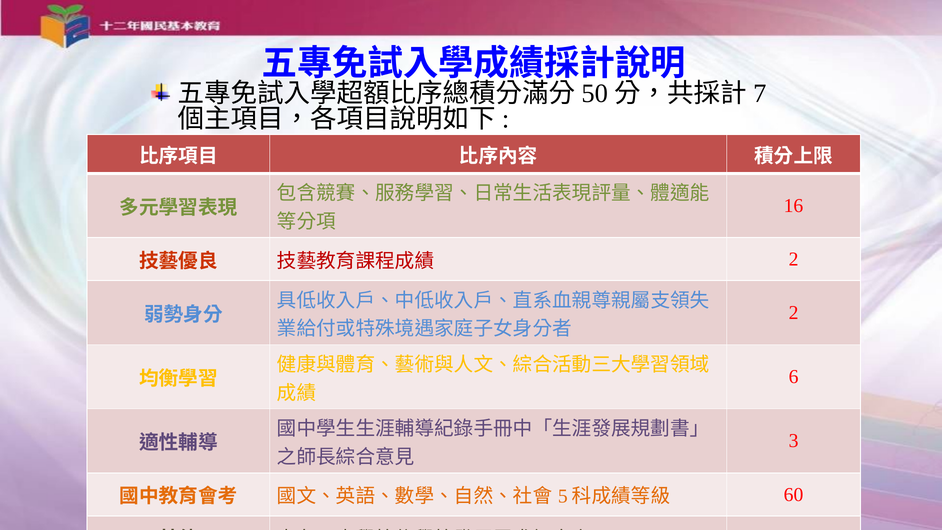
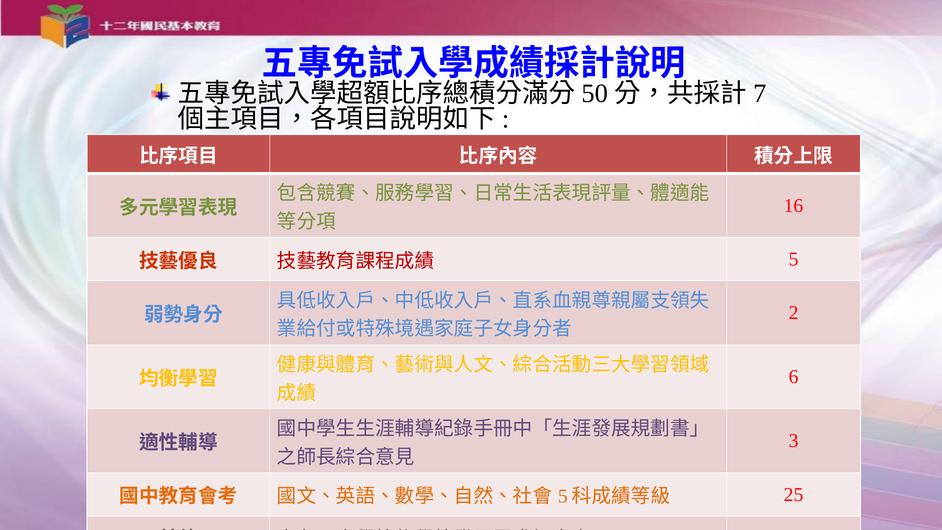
2: 2 -> 5 (794, 259)
60: 60 -> 25 (794, 494)
